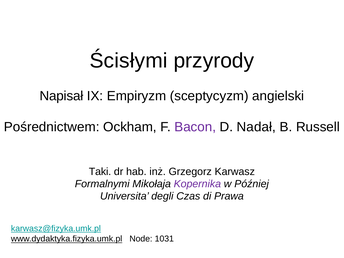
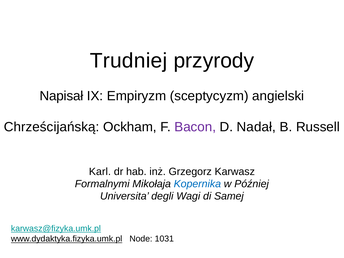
Ścisłymi: Ścisłymi -> Trudniej (129, 61)
Pośrednictwem: Pośrednictwem -> Chrześcijańską (52, 127)
Taki: Taki -> Karl (100, 172)
Kopernika colour: purple -> blue (197, 184)
Czas: Czas -> Wagi (188, 196)
Prawa: Prawa -> Samej (229, 196)
